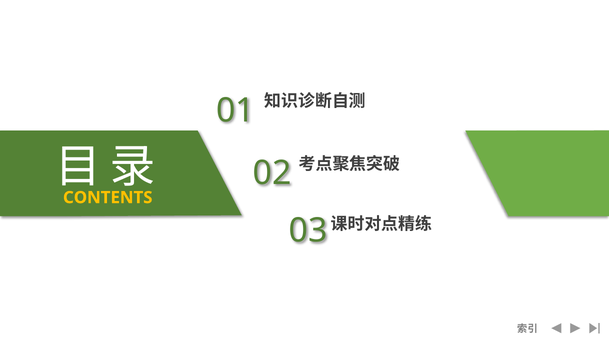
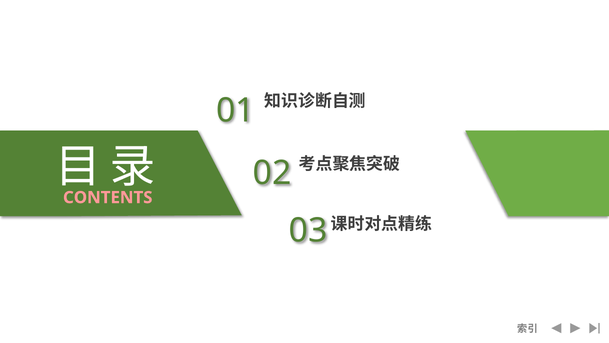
CONTENTS colour: yellow -> pink (108, 197)
